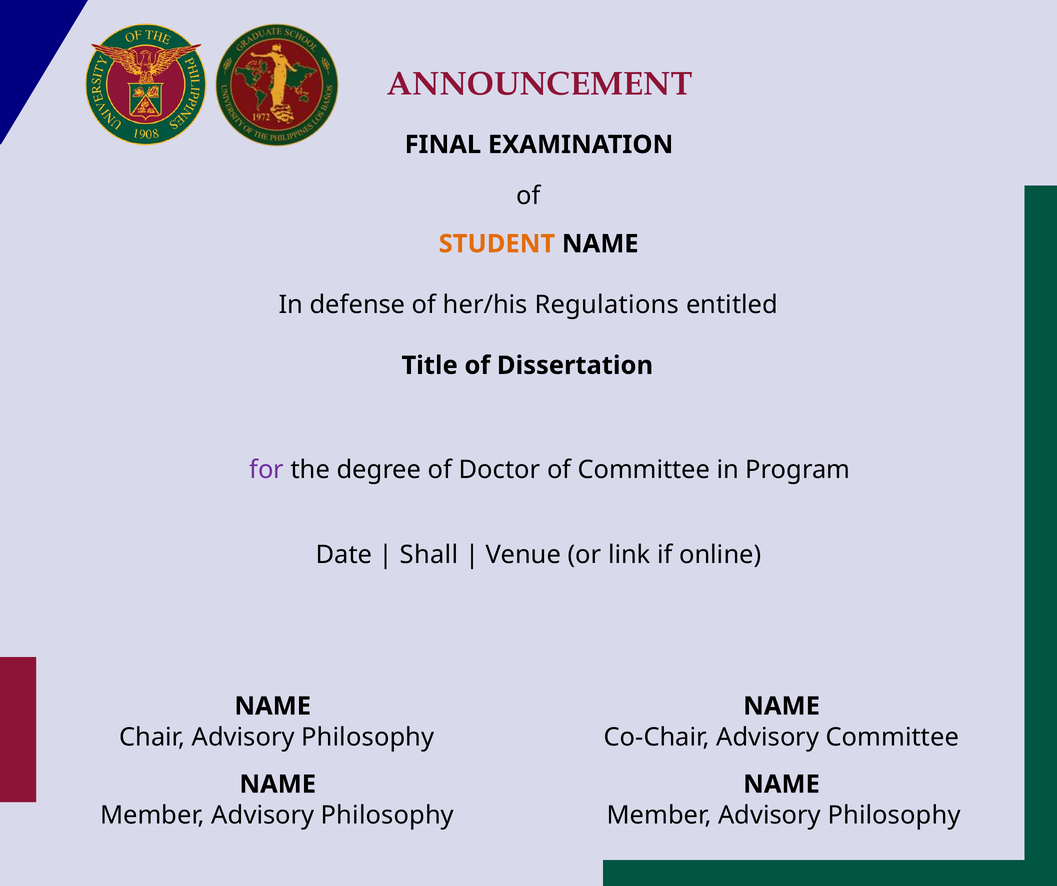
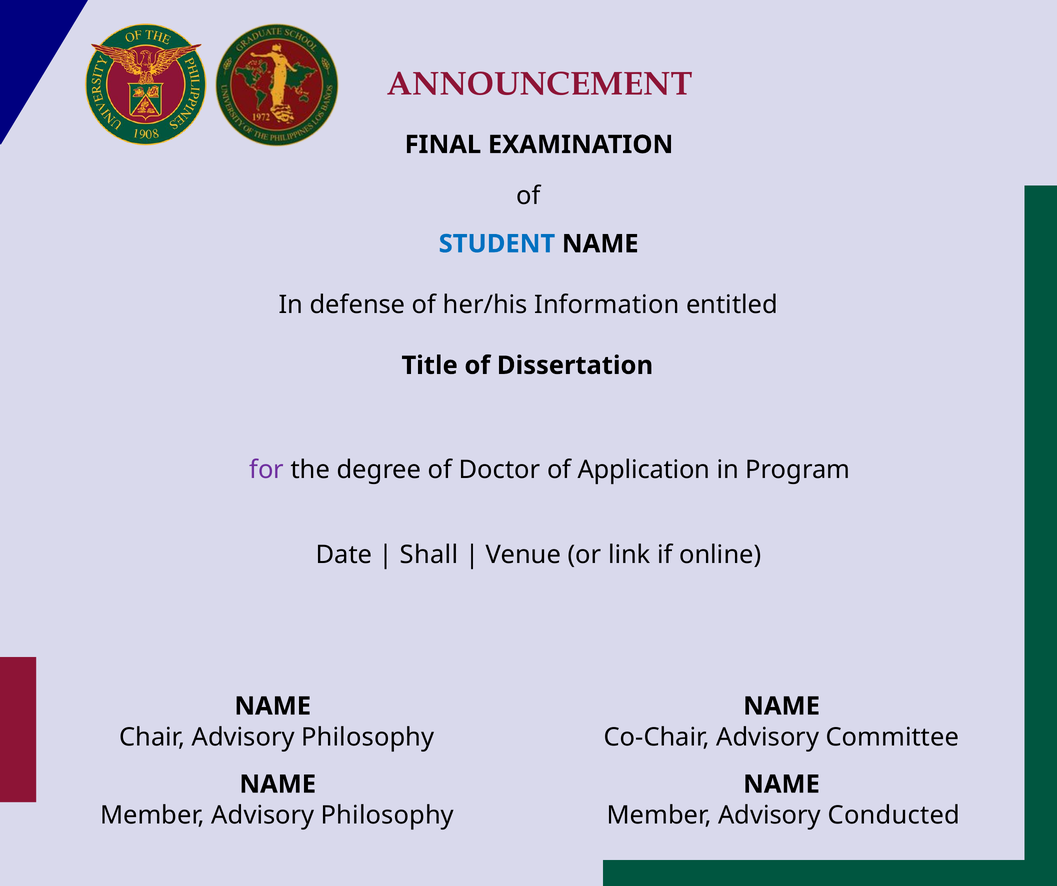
STUDENT colour: orange -> blue (497, 244)
Regulations: Regulations -> Information (607, 305)
of Committee: Committee -> Application (644, 470)
Philosophy: Philosophy -> Conducted (894, 816)
